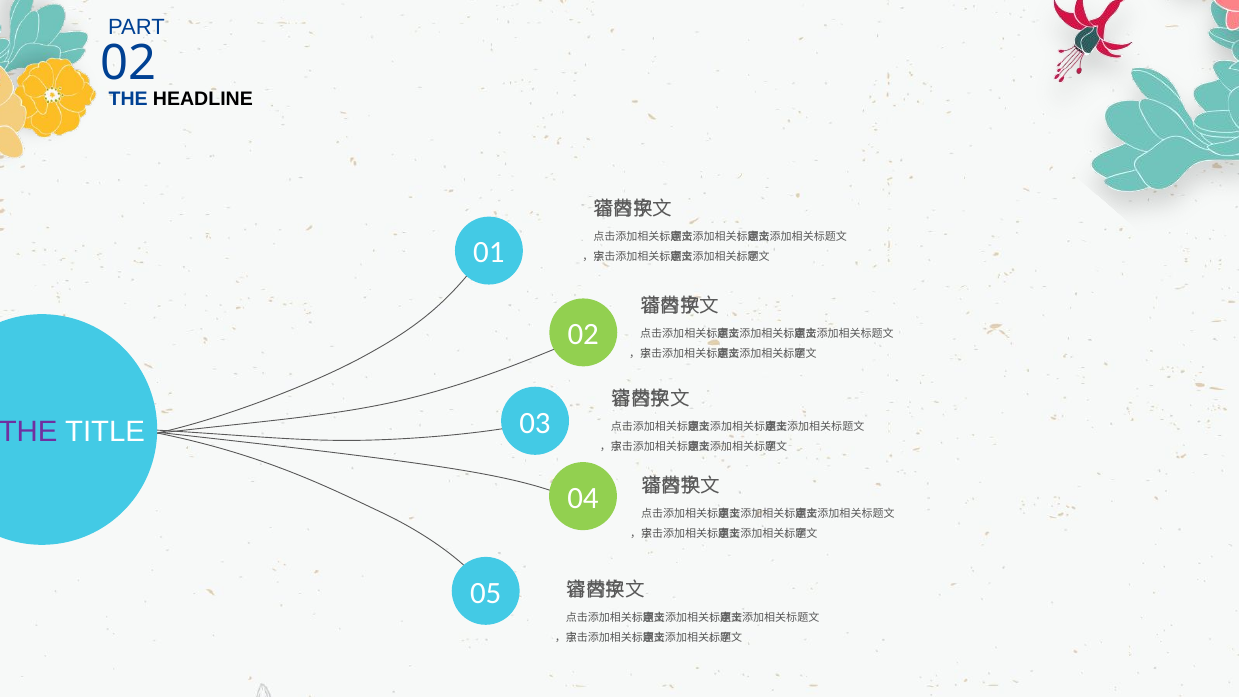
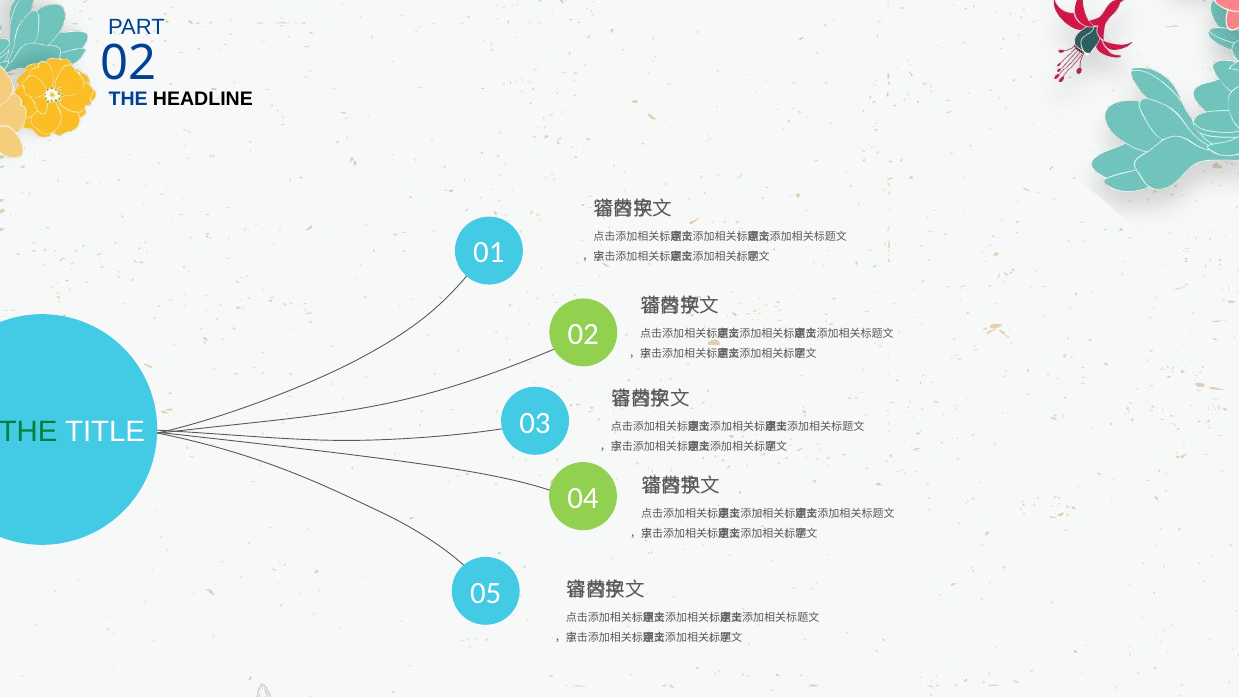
THE colour: purple -> green (28, 431)
